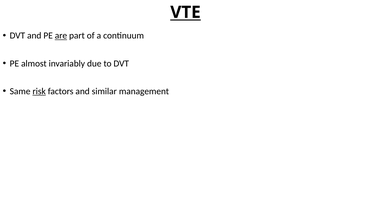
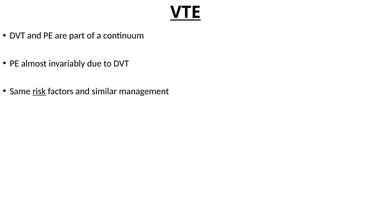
are underline: present -> none (61, 36)
